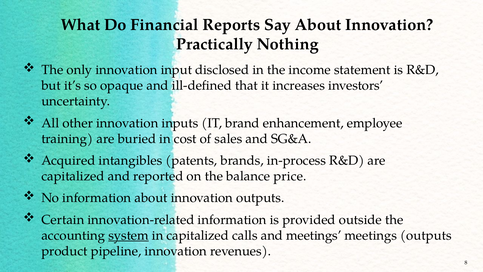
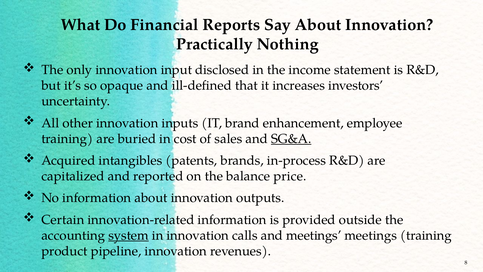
SG&A underline: none -> present (291, 139)
in capitalized: capitalized -> innovation (198, 235)
meetings outputs: outputs -> training (426, 235)
